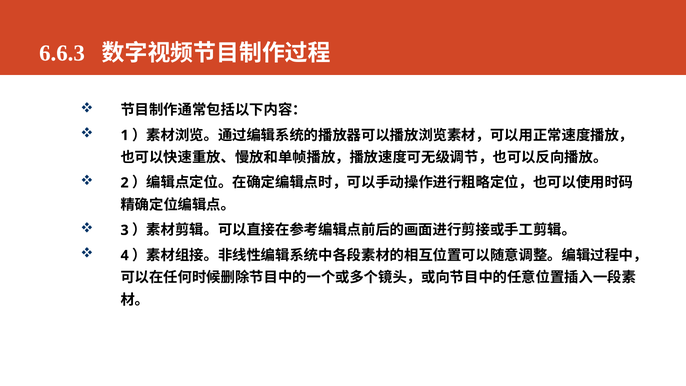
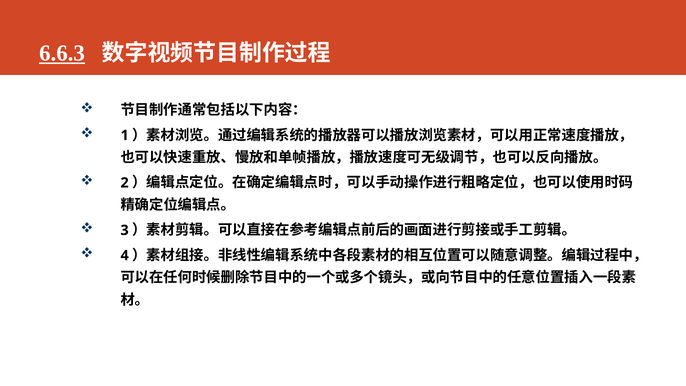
6.6.3 underline: none -> present (62, 53)
